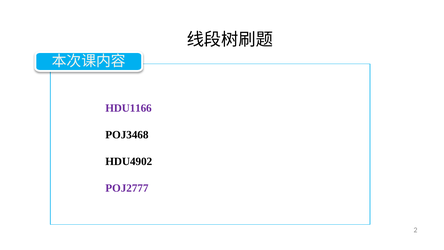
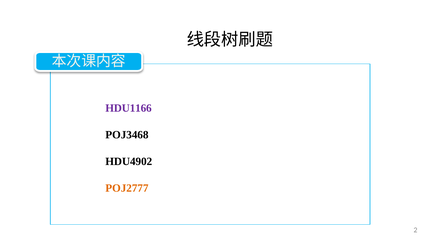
POJ2777 colour: purple -> orange (127, 188)
